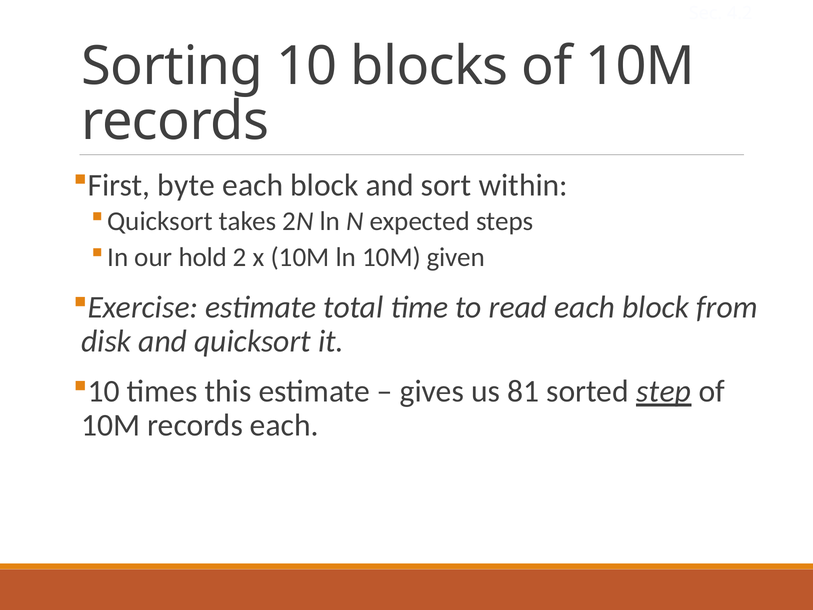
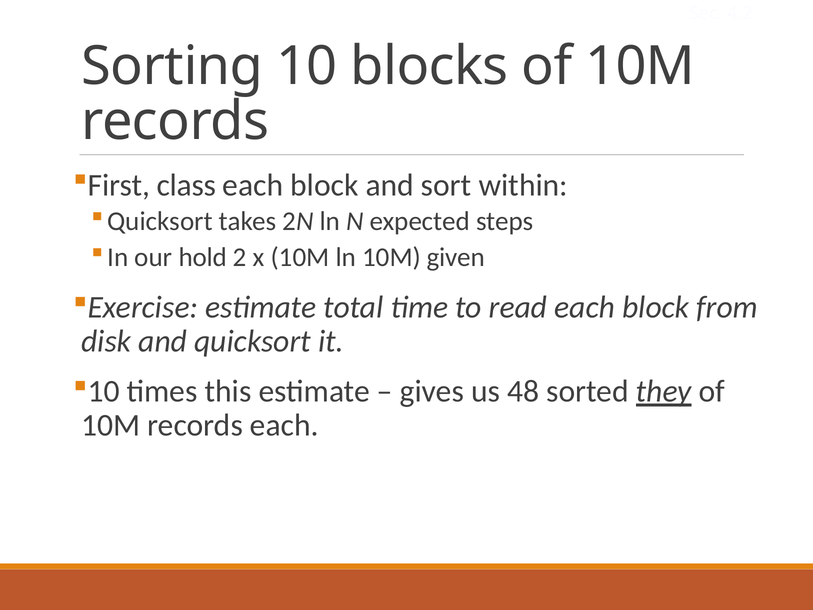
byte: byte -> class (187, 185)
81: 81 -> 48 (523, 391)
step: step -> they (664, 391)
